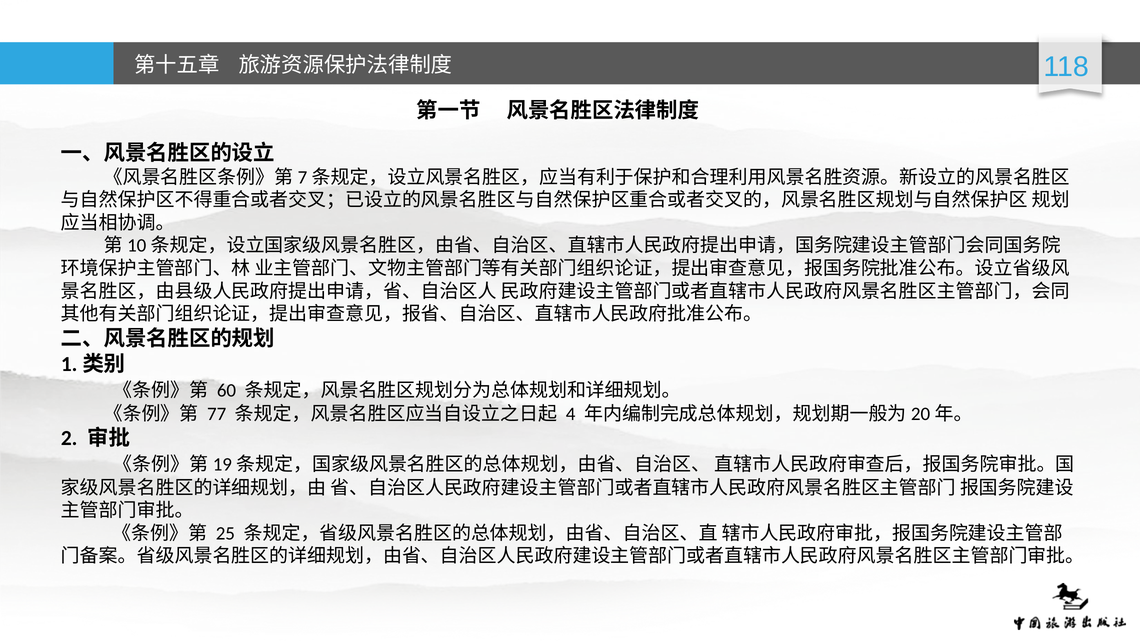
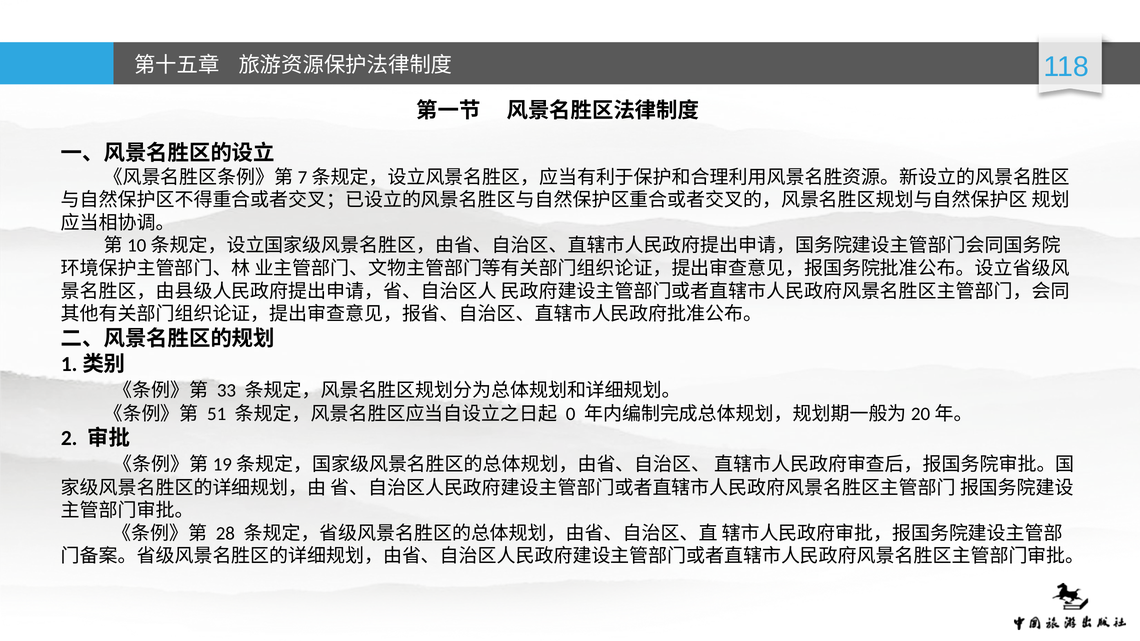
60: 60 -> 33 (227, 391)
77: 77 -> 51 (217, 414)
4: 4 -> 0 (571, 414)
25: 25 -> 28 (225, 534)
